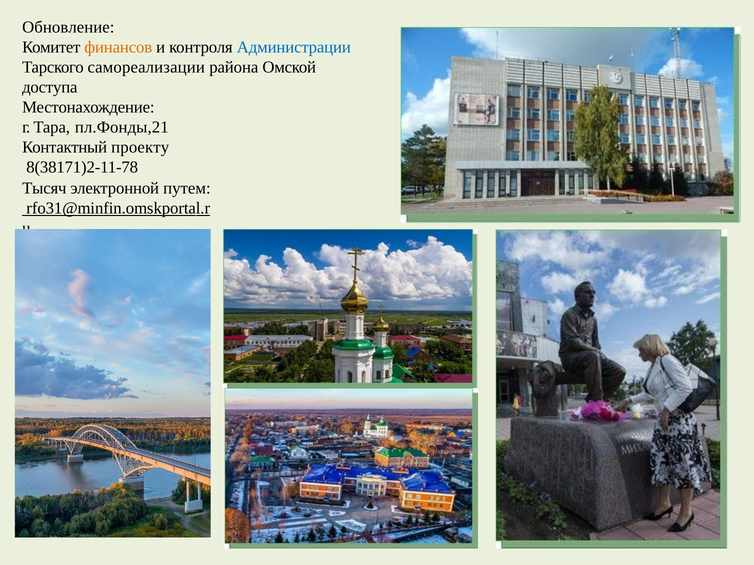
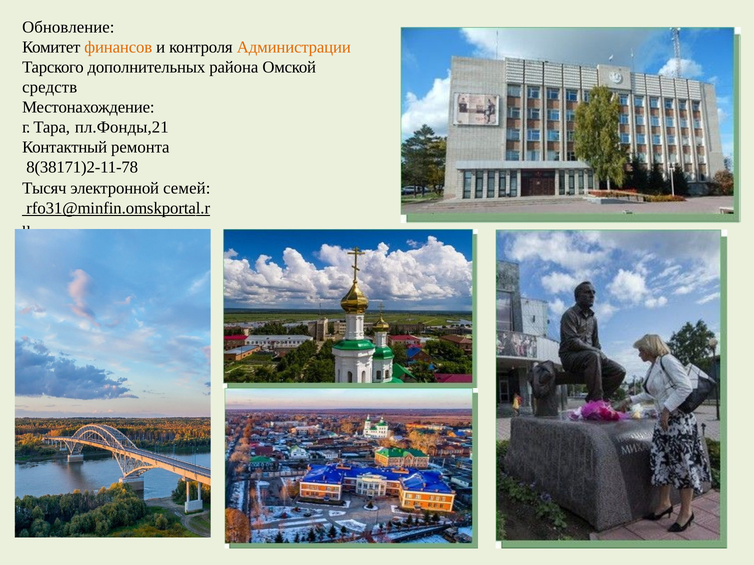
Администрации colour: blue -> orange (294, 47)
самореализации: самореализации -> дополнительных (146, 67)
доступа: доступа -> средств (50, 87)
проекту: проекту -> ремонта (140, 148)
путем: путем -> семей (187, 188)
